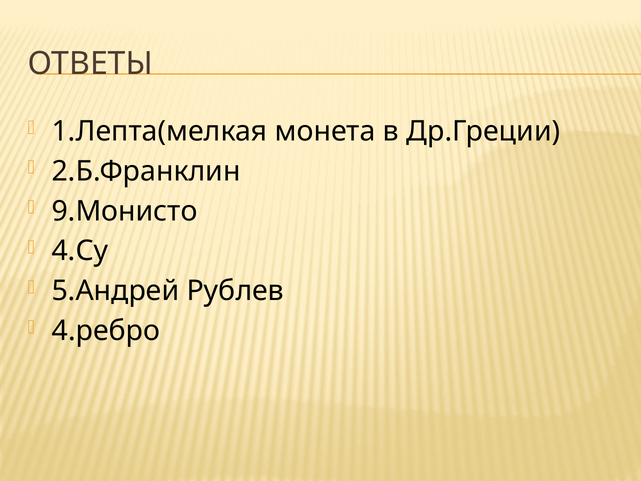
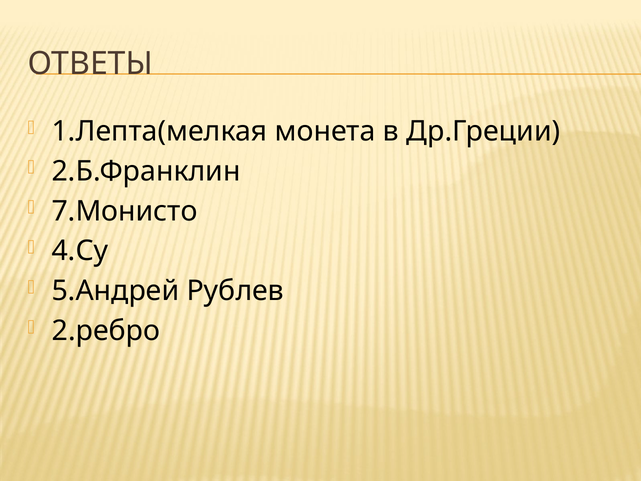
9.Монисто: 9.Монисто -> 7.Монисто (125, 211)
4.ребро: 4.ребро -> 2.ребро (106, 331)
